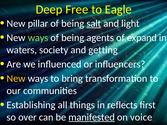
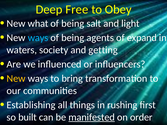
Eagle: Eagle -> Obey (118, 9)
pillar: pillar -> what (38, 23)
salt underline: present -> none (94, 23)
ways colour: light green -> light blue (38, 38)
reflects: reflects -> rushing (122, 105)
over: over -> built (27, 117)
voice: voice -> order (141, 117)
